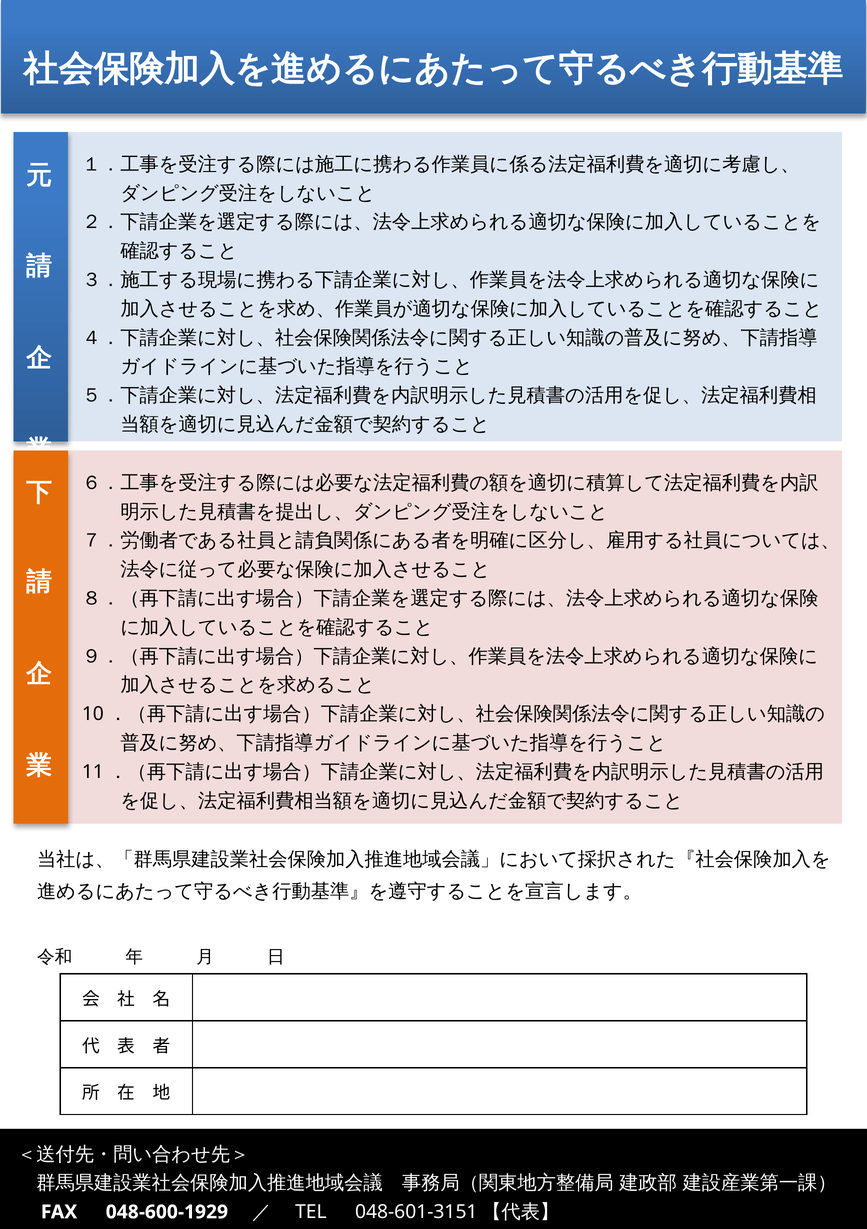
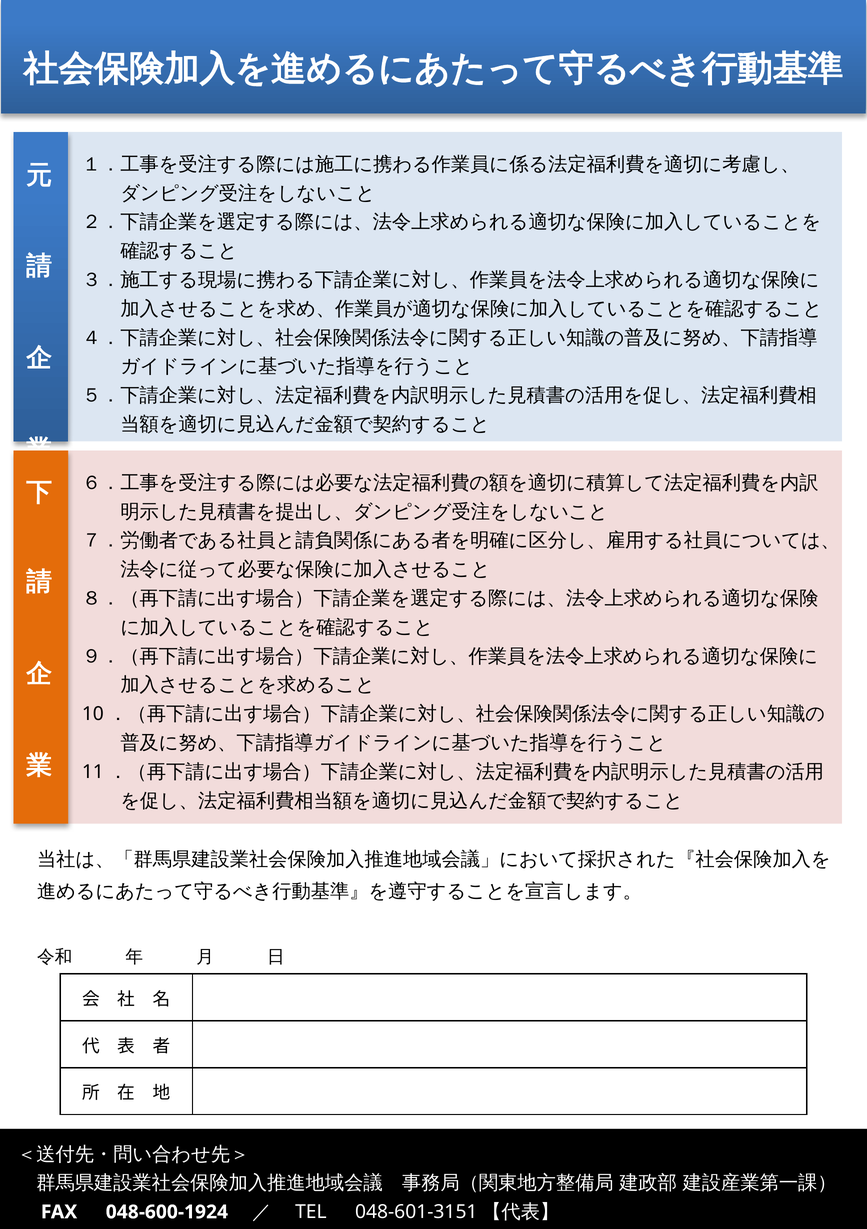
048-600-1929: 048-600-1929 -> 048-600-1924 (167, 1212)
